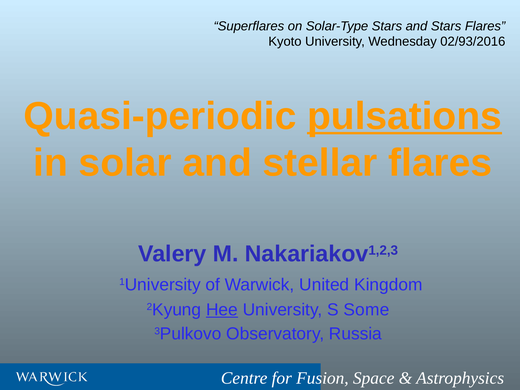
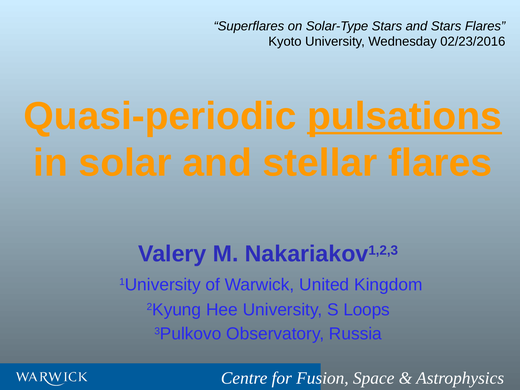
02/93/2016: 02/93/2016 -> 02/23/2016 (473, 42)
Hee underline: present -> none (222, 310)
Some: Some -> Loops (367, 310)
